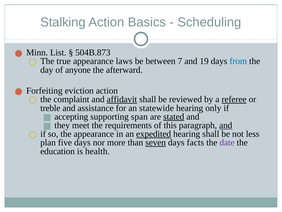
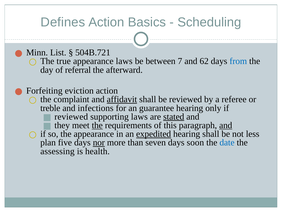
Stalking: Stalking -> Defines (63, 22)
504B.873: 504B.873 -> 504B.721 (93, 52)
19: 19 -> 62 (204, 61)
anyone: anyone -> referral (78, 70)
referee underline: present -> none (234, 99)
assistance: assistance -> infections (96, 108)
statewide: statewide -> guarantee (157, 108)
accepting: accepting -> reviewed (71, 116)
supporting span: span -> laws (139, 116)
the underline: none -> present (97, 125)
nor underline: none -> present (99, 142)
seven underline: present -> none (156, 142)
facts: facts -> soon (195, 142)
date colour: purple -> blue (227, 142)
education: education -> assessing (57, 151)
